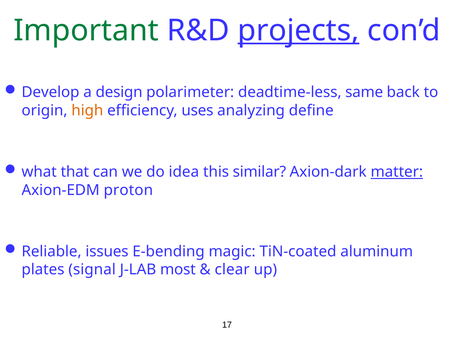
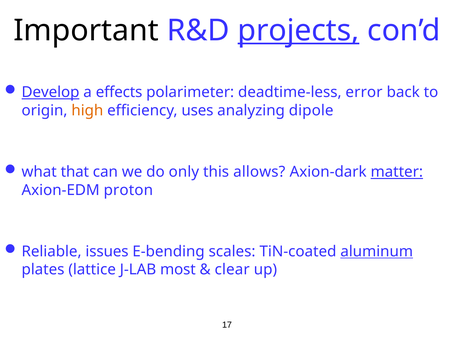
Important colour: green -> black (86, 30)
Develop underline: none -> present (51, 92)
design: design -> effects (119, 92)
same: same -> error (364, 92)
define: define -> dipole (311, 111)
idea: idea -> only (184, 172)
similar: similar -> allows (259, 172)
magic: magic -> scales (232, 252)
aluminum underline: none -> present (377, 252)
signal: signal -> lattice (92, 270)
